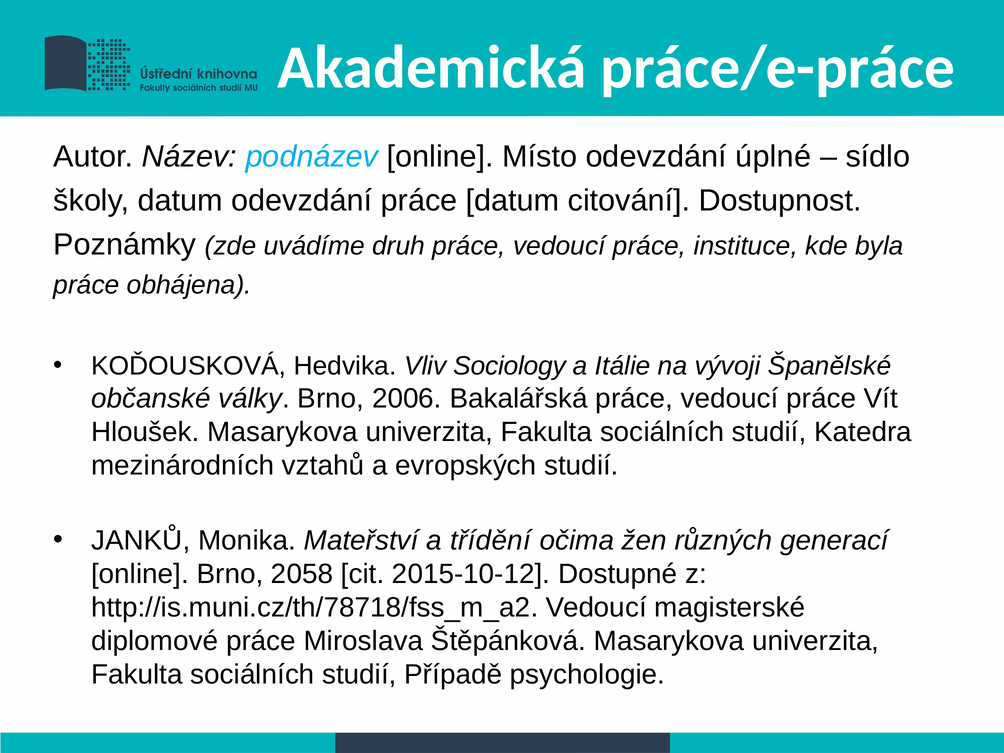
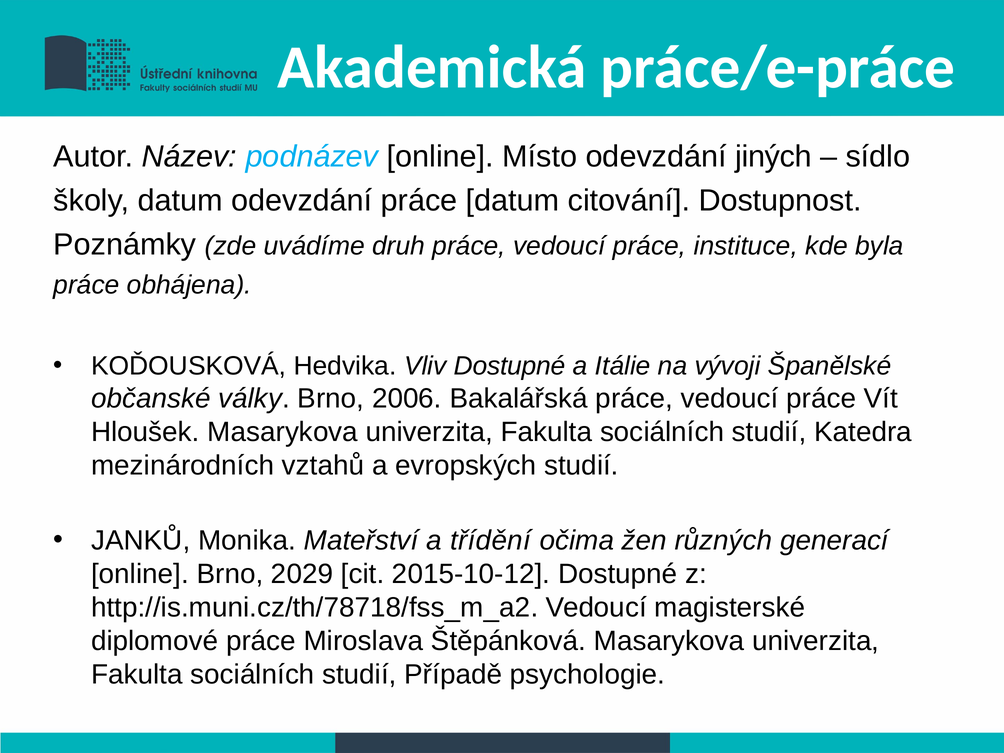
úplné: úplné -> jiných (774, 156)
Vliv Sociology: Sociology -> Dostupné (510, 366)
2058: 2058 -> 2029 (302, 574)
